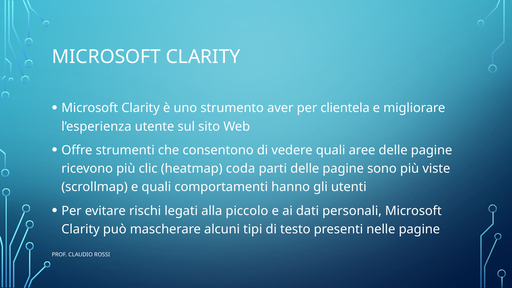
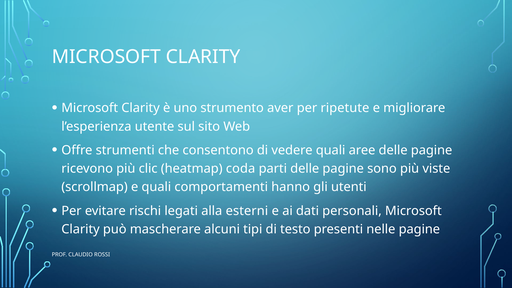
clientela: clientela -> ripetute (345, 108)
piccolo: piccolo -> esterni (247, 211)
